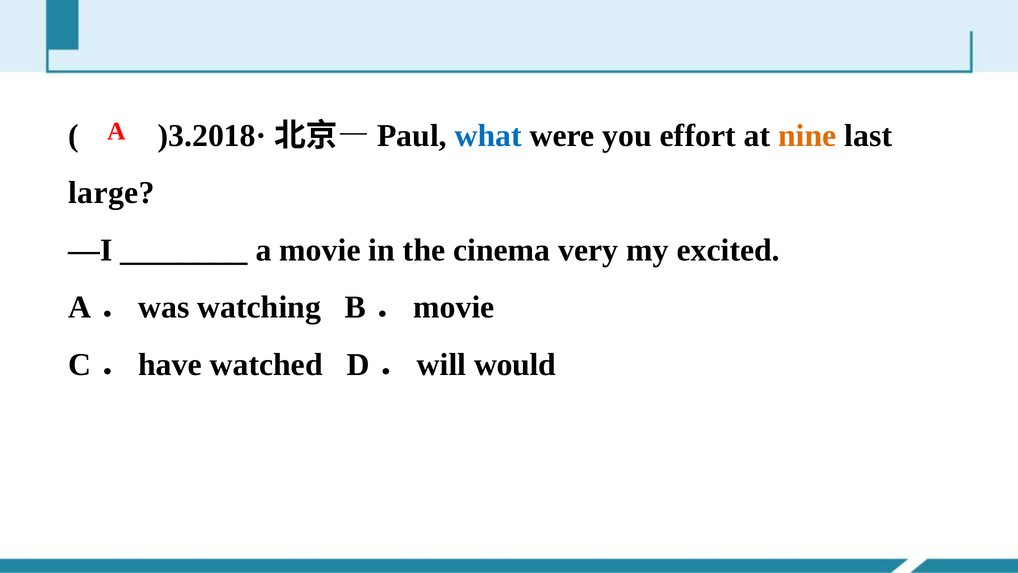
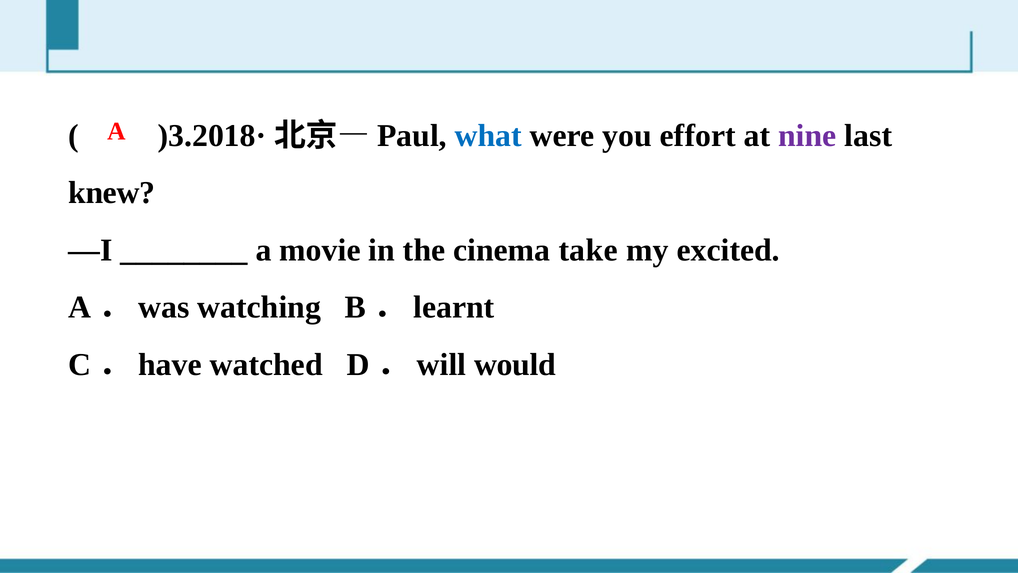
nine colour: orange -> purple (807, 135)
large: large -> knew (112, 193)
very: very -> take (588, 250)
movie: movie -> learnt (454, 307)
